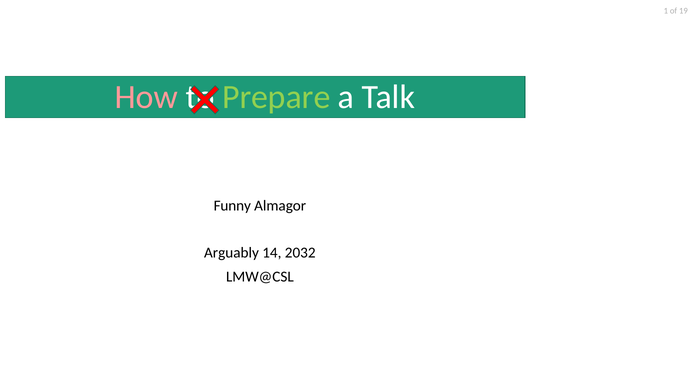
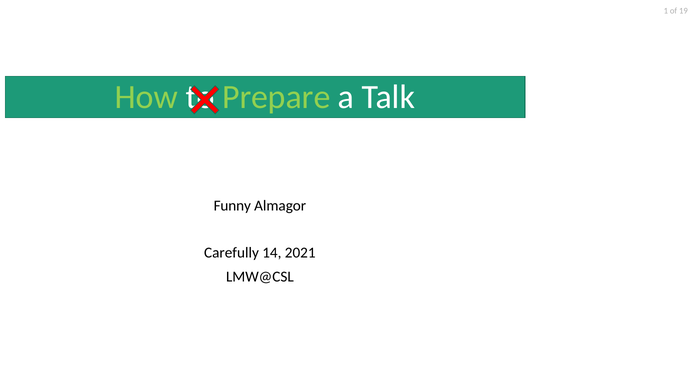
How colour: pink -> light green (146, 97)
Arguably: Arguably -> Carefully (231, 253)
2032: 2032 -> 2021 (300, 253)
